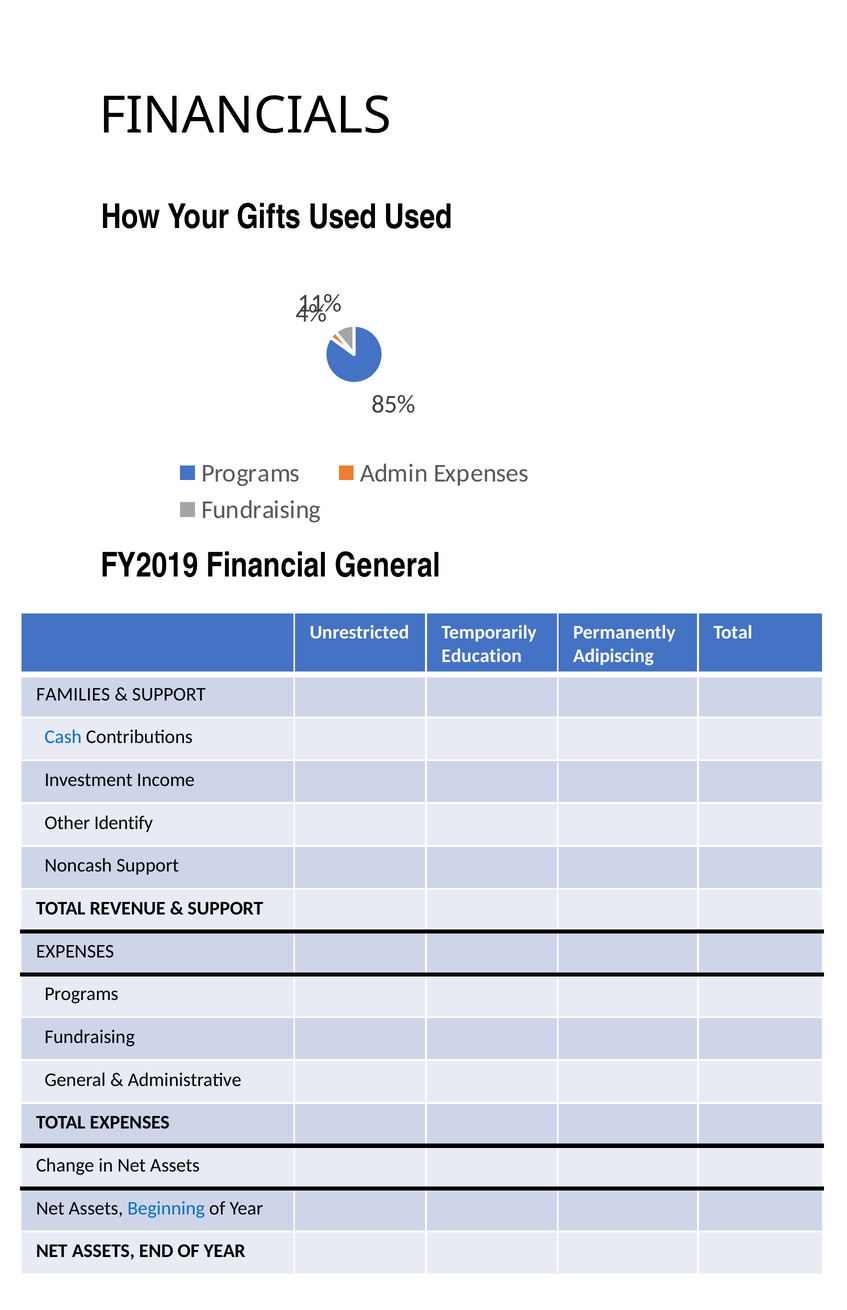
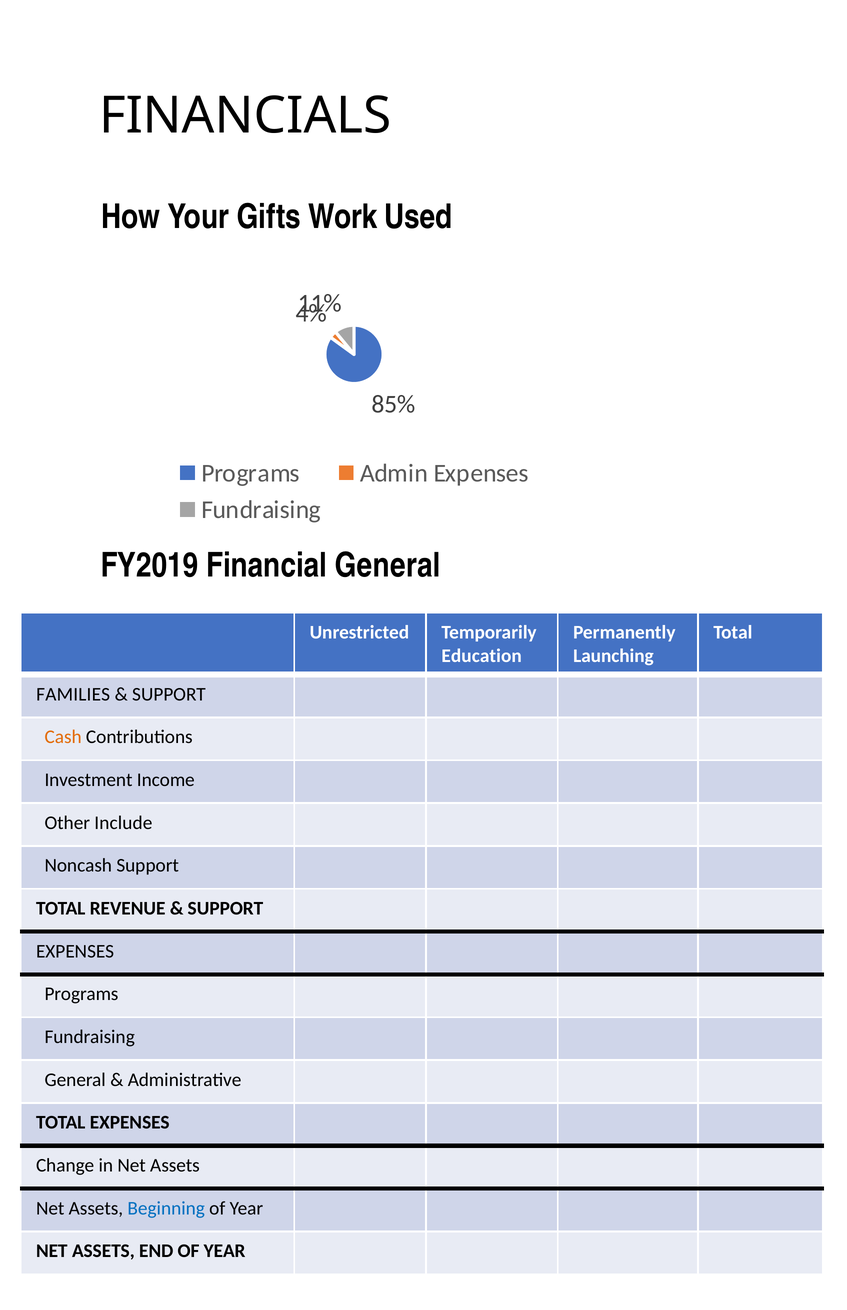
Gifts Used: Used -> Work (343, 217)
Adipiscing: Adipiscing -> Launching (613, 655)
Cash colour: blue -> orange (63, 736)
Identify: Identify -> Include (123, 822)
